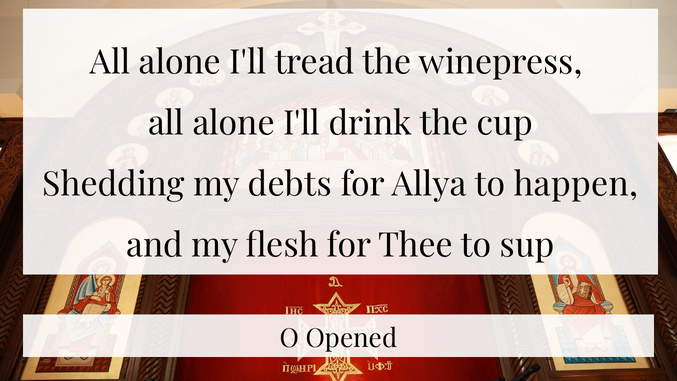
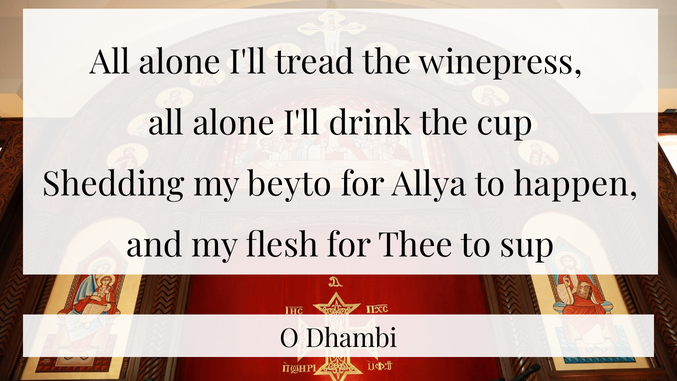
debts: debts -> beyto (290, 184)
Opened: Opened -> Dhambi (351, 339)
